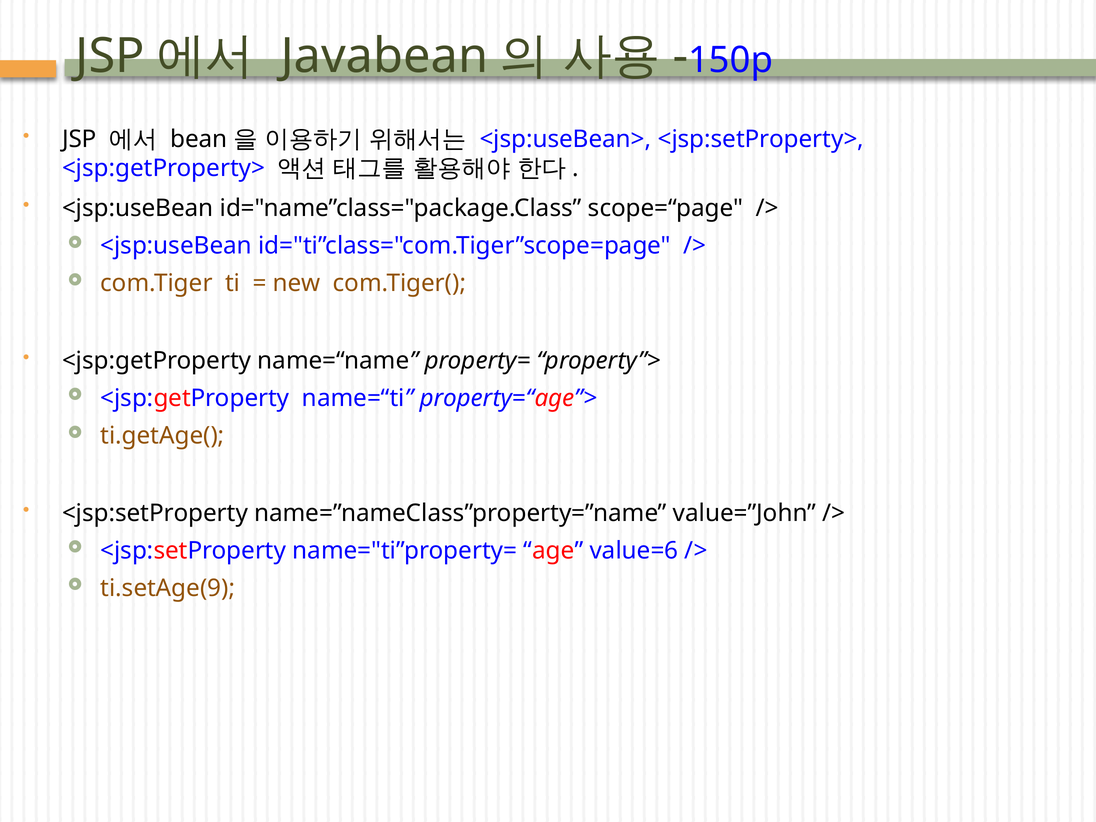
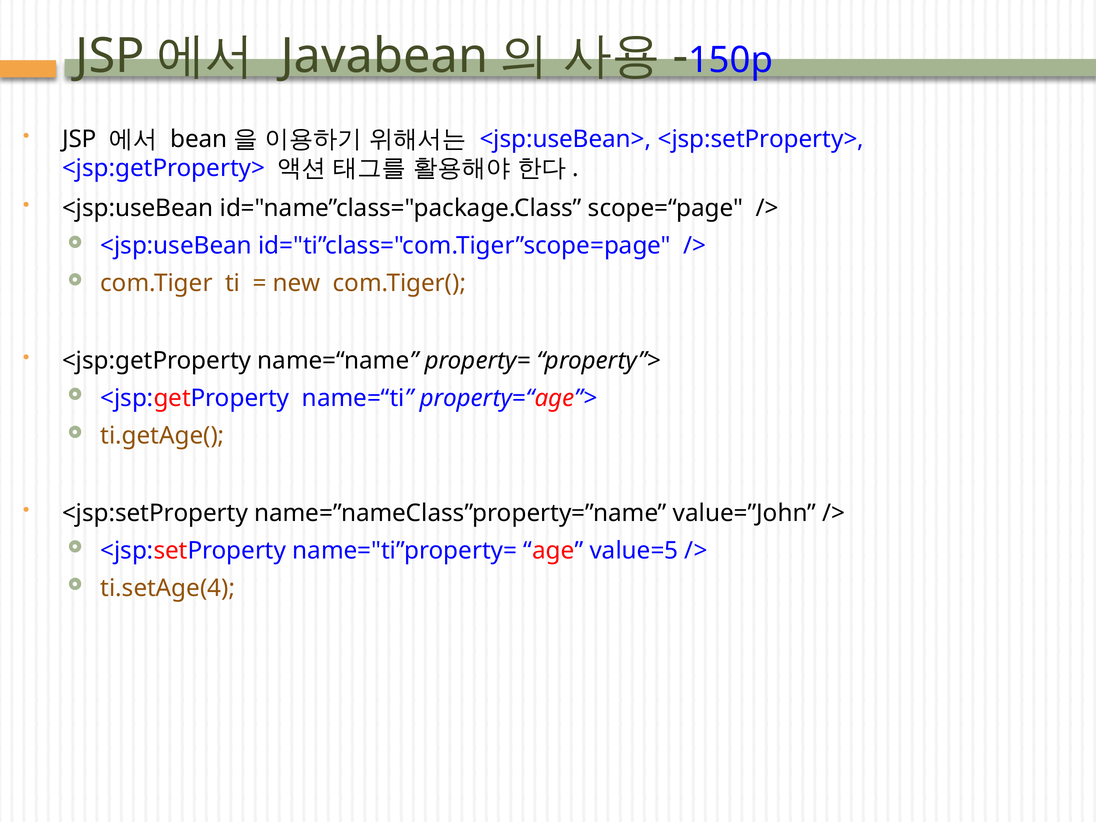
value=6: value=6 -> value=5 (634, 551)
ti.setAge(9: ti.setAge(9 -> ti.setAge(4 (168, 588)
